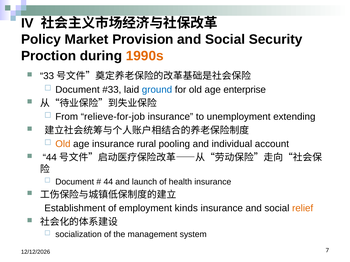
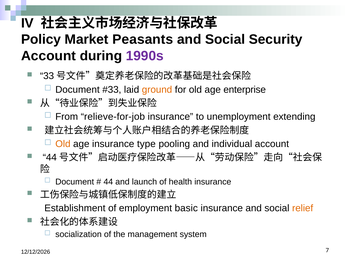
Provision: Provision -> Peasants (143, 40)
Proction: Proction -> Account (48, 56)
1990s colour: orange -> purple (145, 56)
ground colour: blue -> orange (157, 90)
rural: rural -> type (146, 144)
kinds: kinds -> basic (186, 209)
